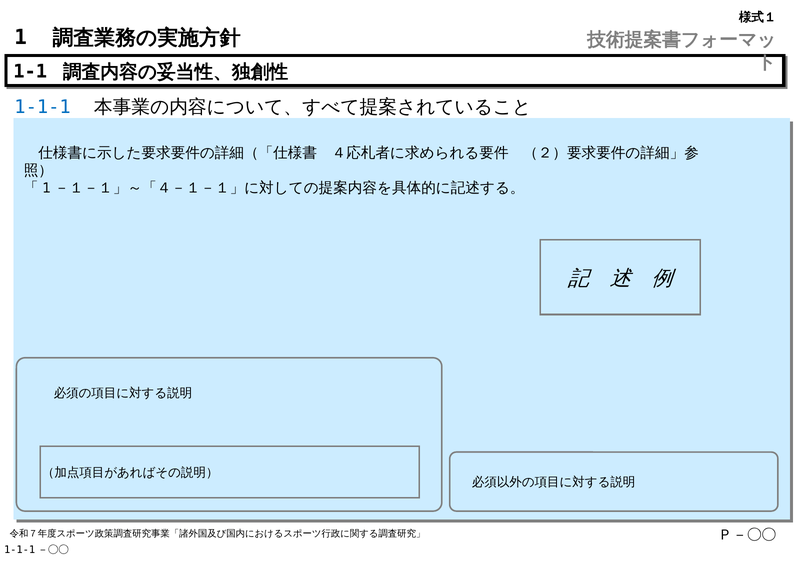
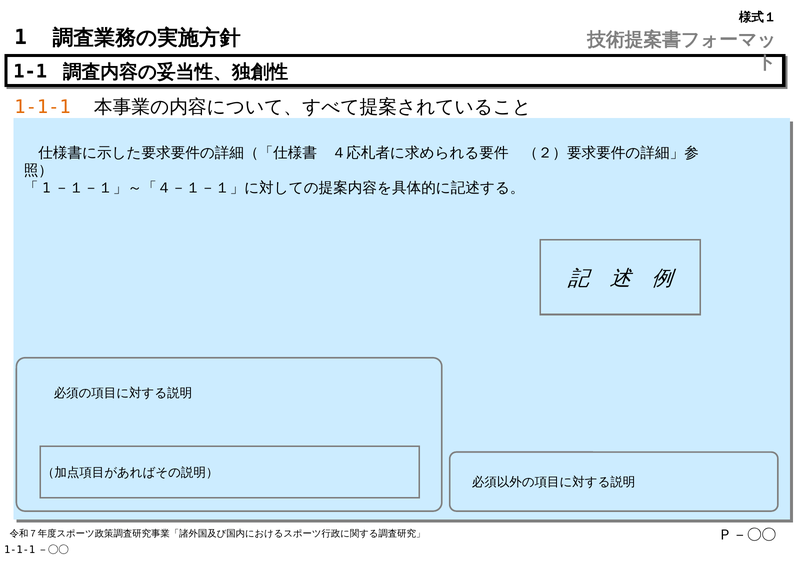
1-1-1 colour: blue -> orange (43, 107)
